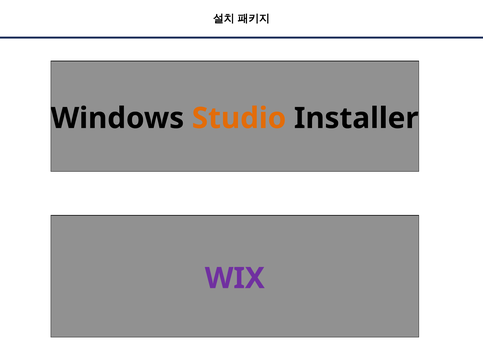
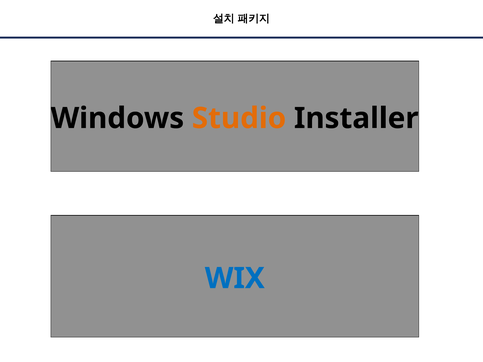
WIX colour: purple -> blue (235, 279)
